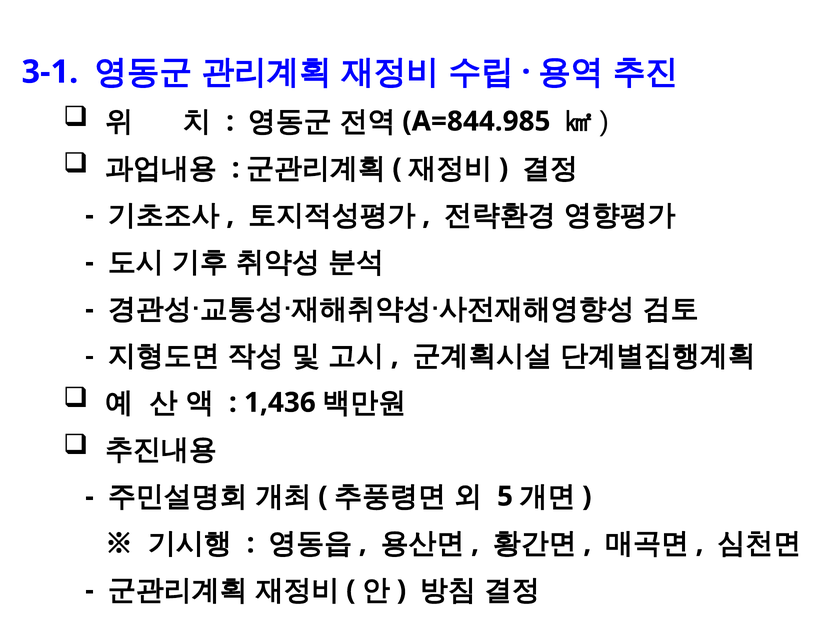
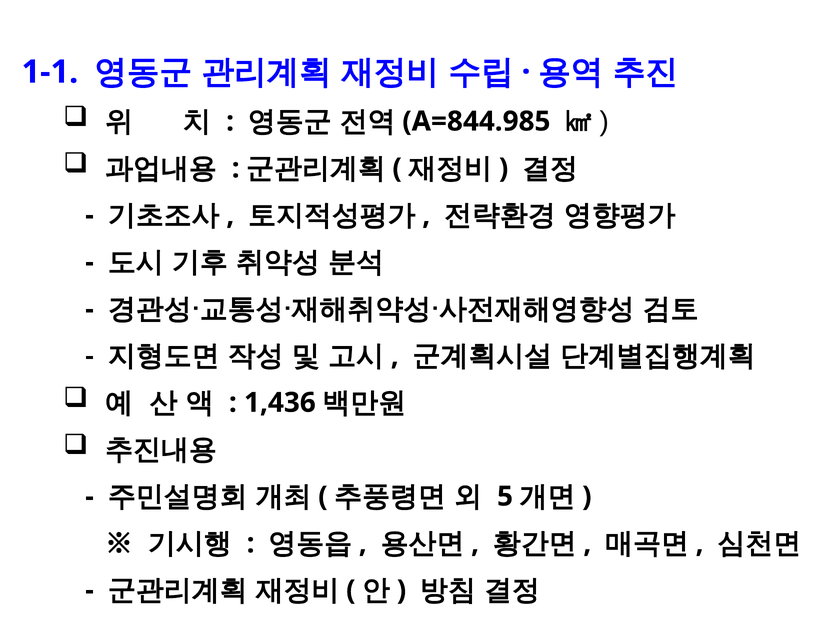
3-1: 3-1 -> 1-1 (50, 72)
